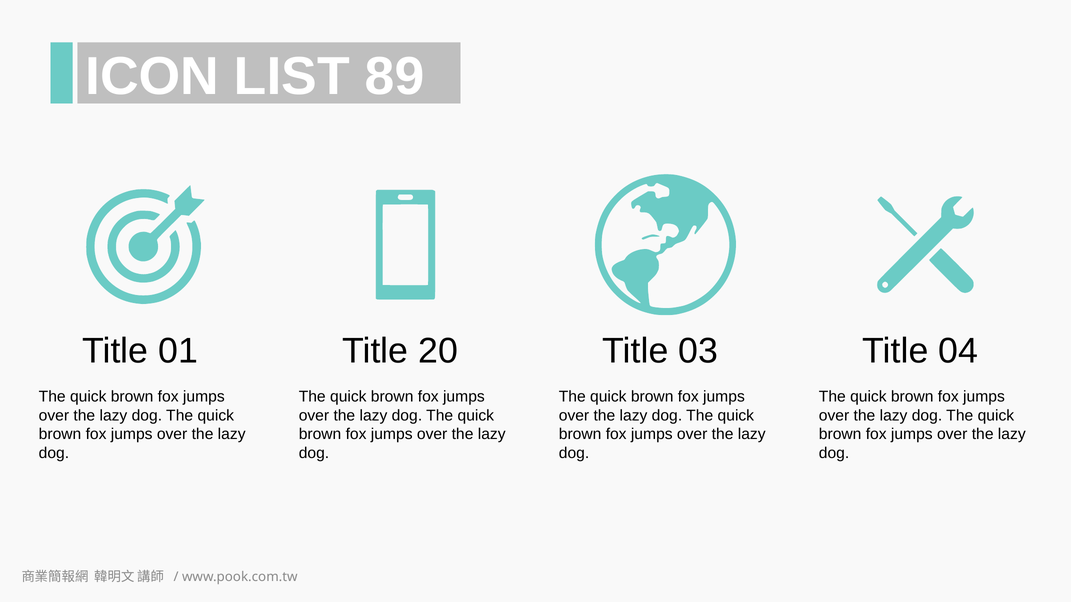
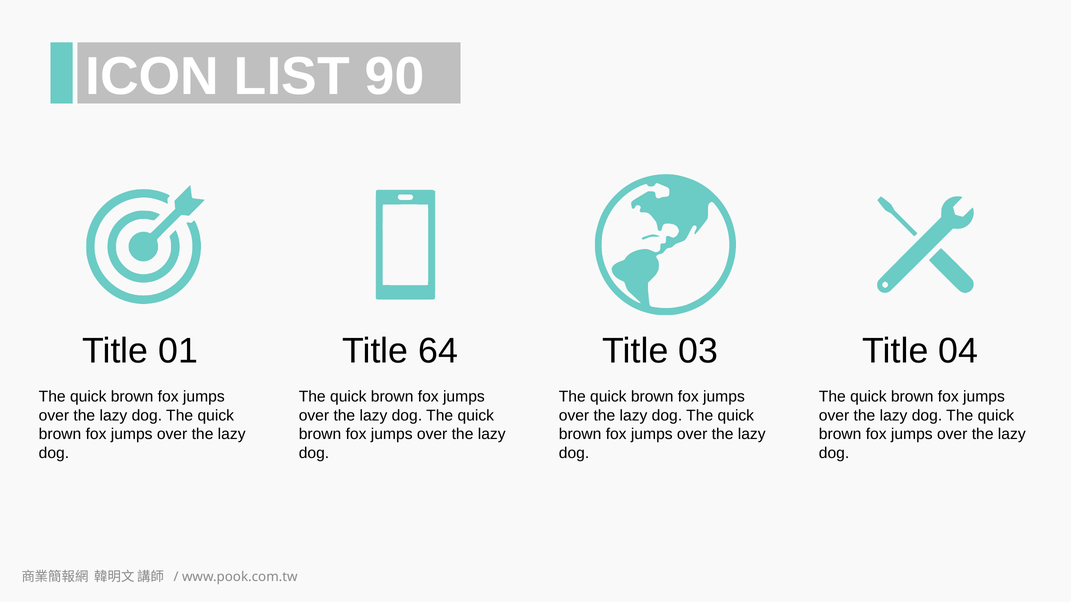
89: 89 -> 90 (395, 77)
20: 20 -> 64 (438, 351)
